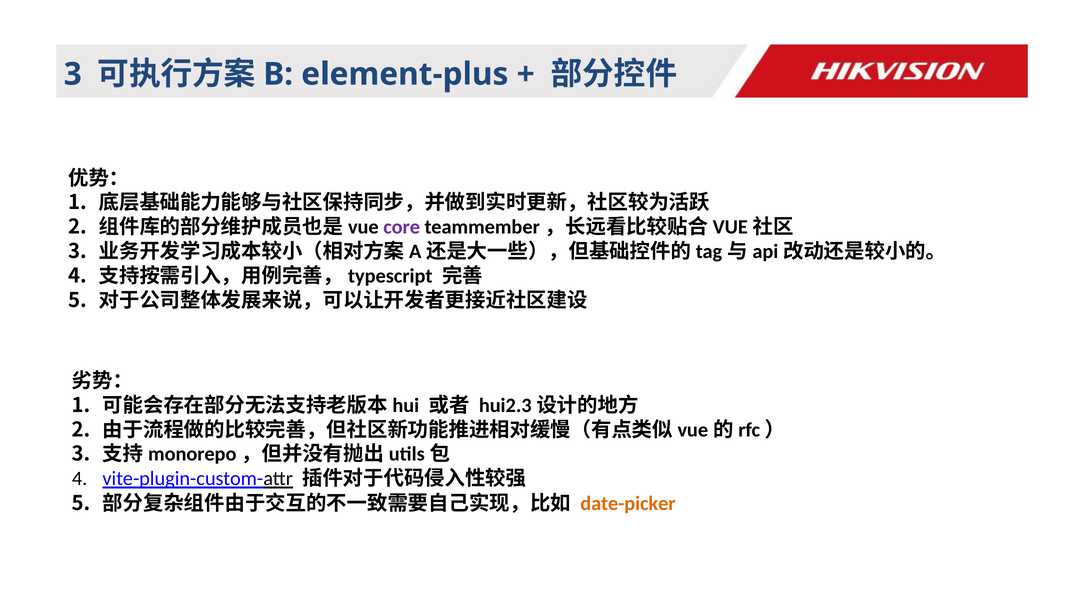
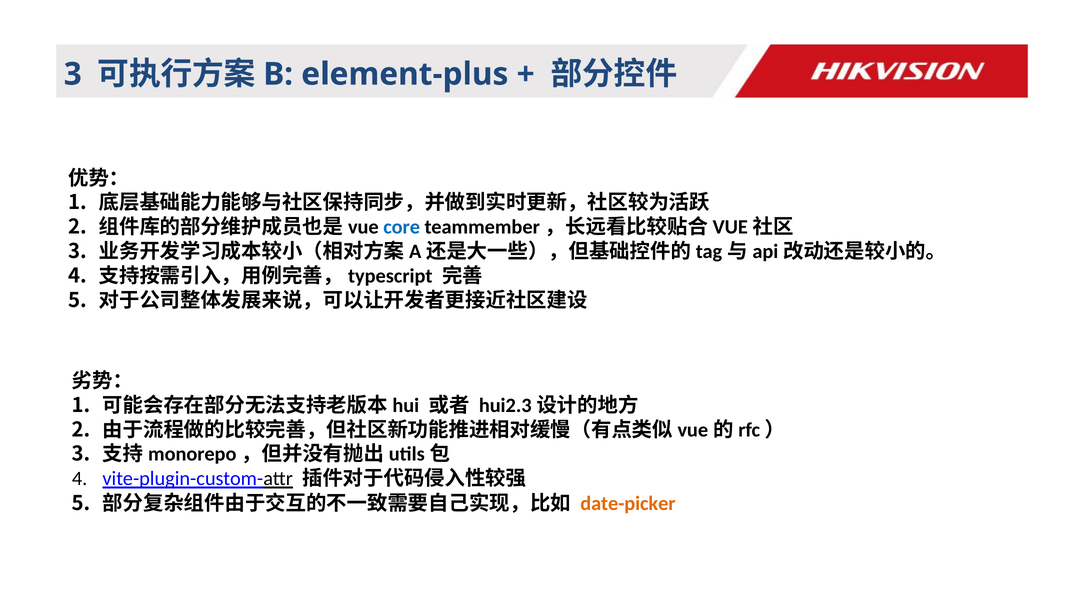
core colour: purple -> blue (402, 227)
